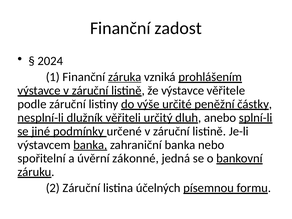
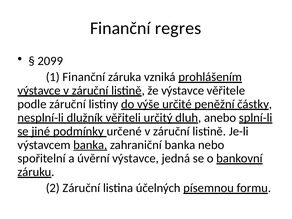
zadost: zadost -> regres (178, 28)
2024: 2024 -> 2099 (50, 61)
záruka underline: present -> none (125, 77)
úvěrní zákonné: zákonné -> výstavce (136, 158)
